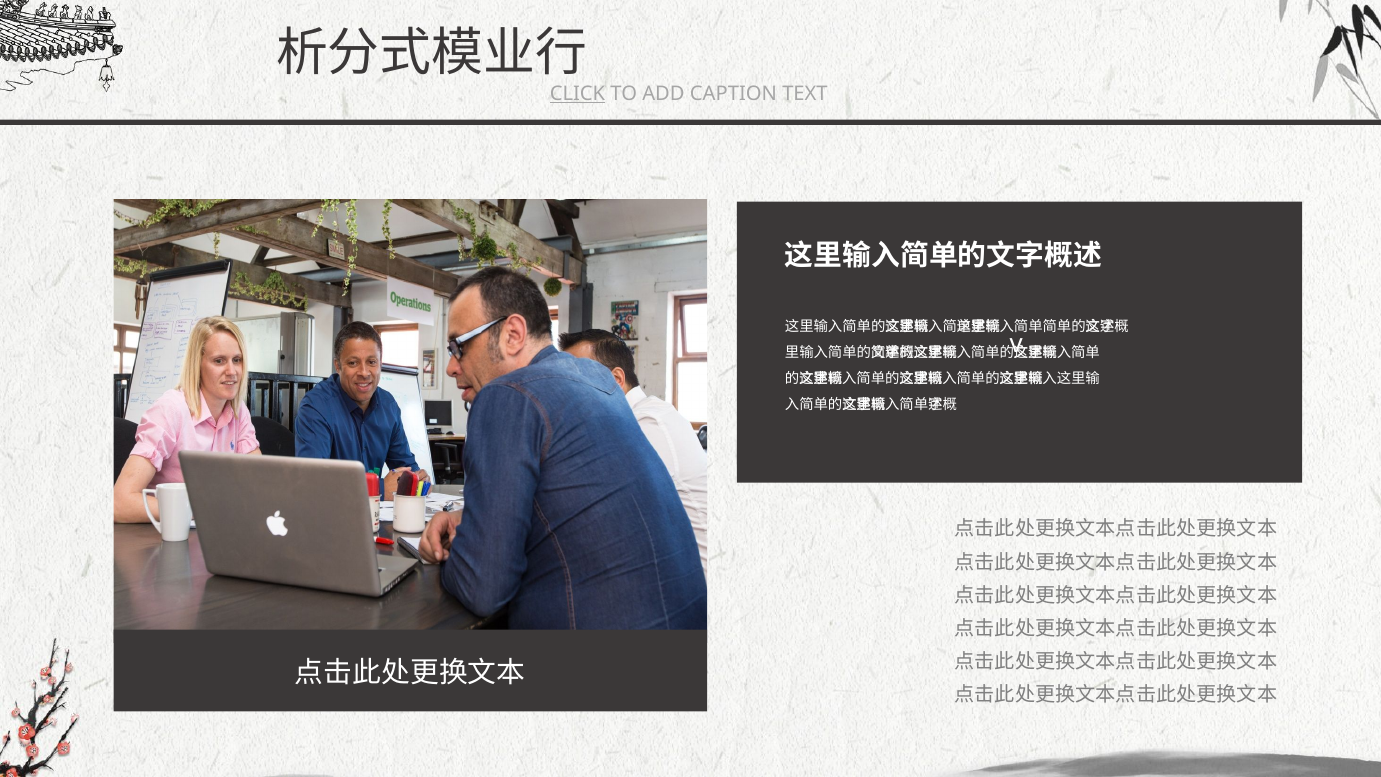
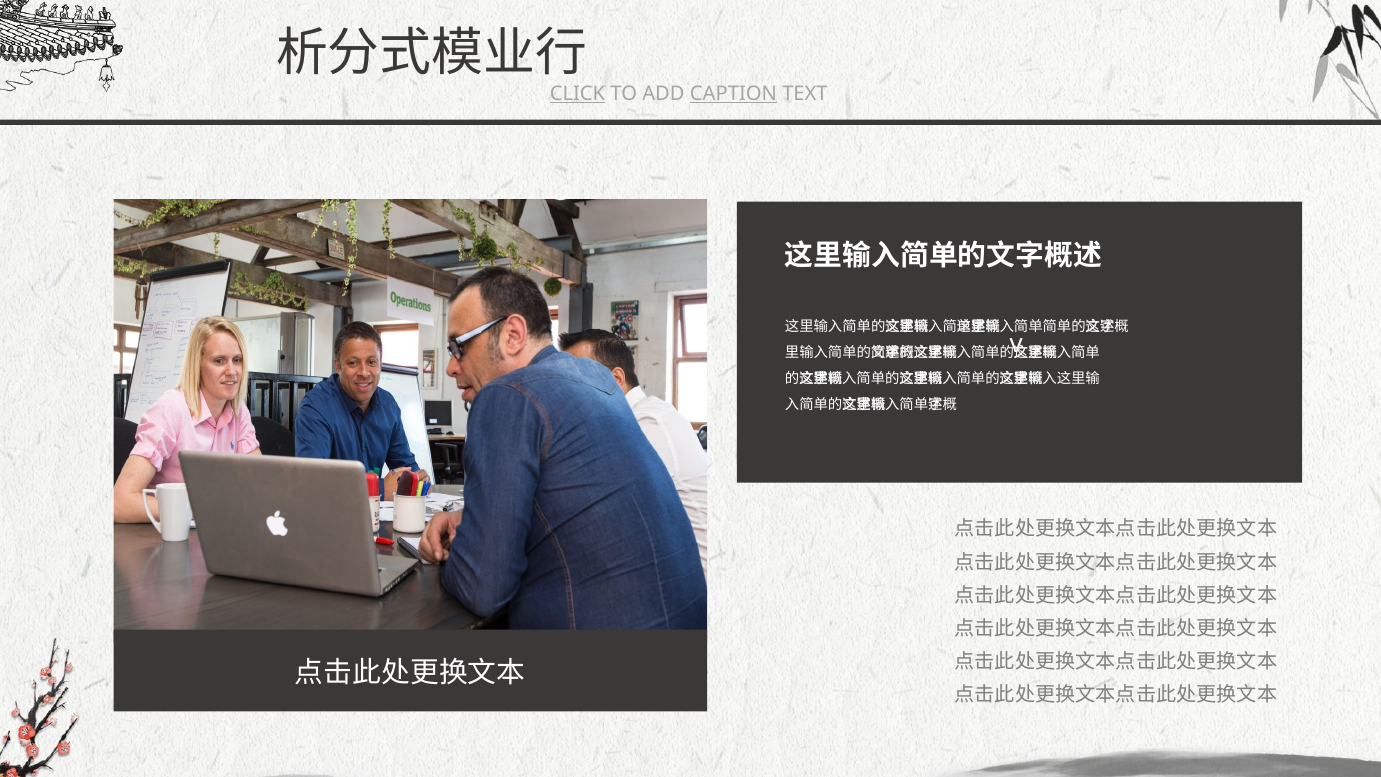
CAPTION underline: none -> present (733, 94)
